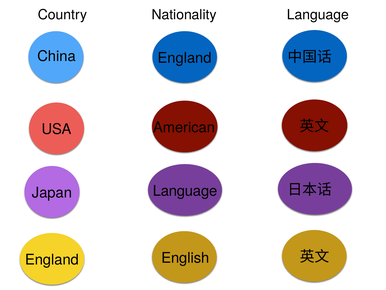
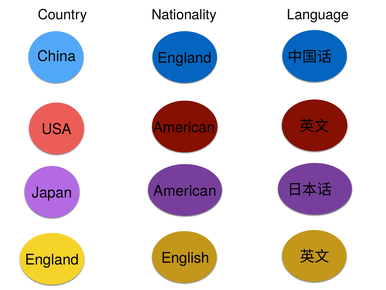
Japan Language: Language -> American (185, 191)
